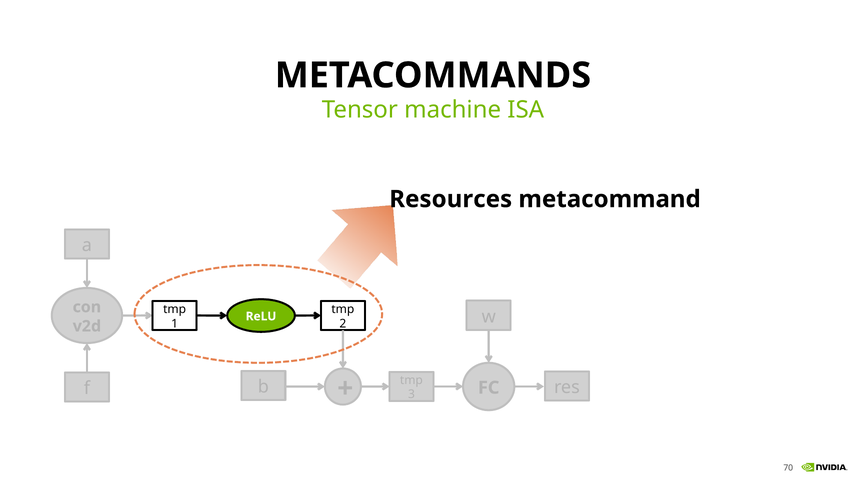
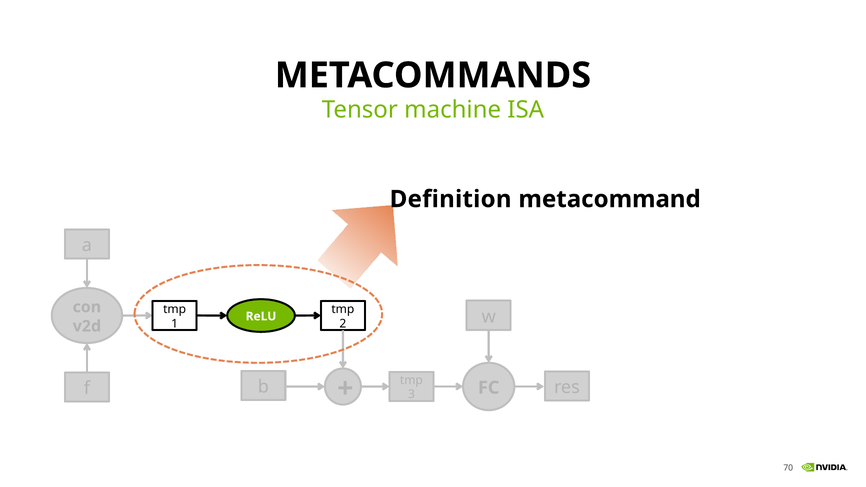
Resources: Resources -> Definition (451, 199)
